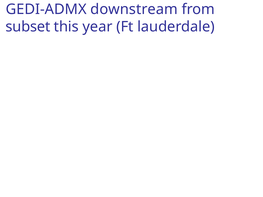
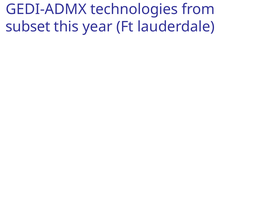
downstream: downstream -> technologies (134, 9)
